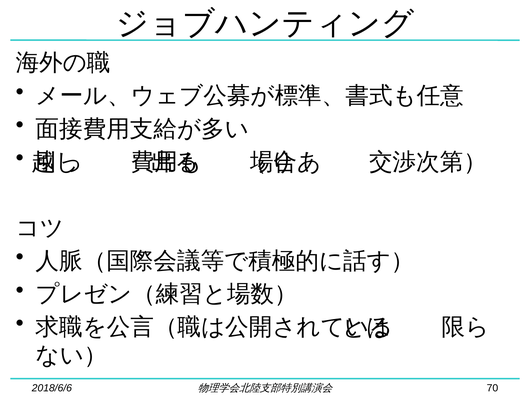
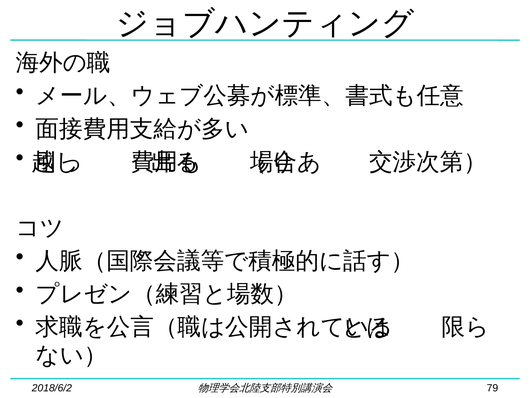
2018/6/6: 2018/6/6 -> 2018/6/2 (52, 388)
70: 70 -> 79 (492, 388)
